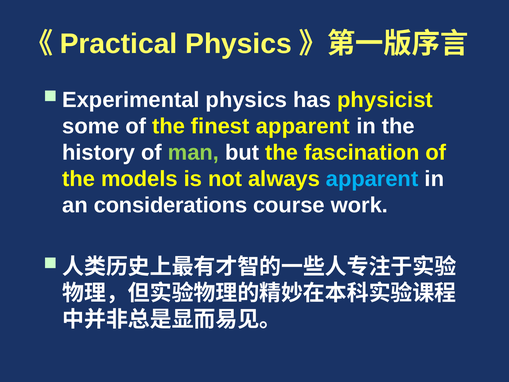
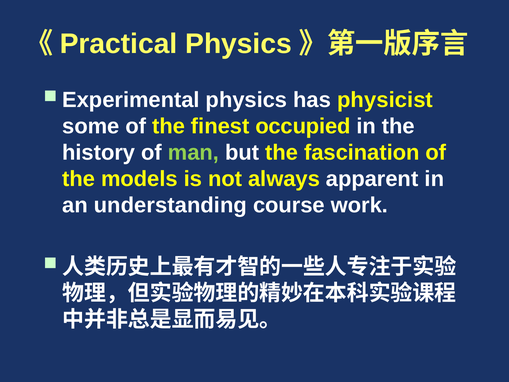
finest apparent: apparent -> occupied (303, 126)
apparent colour: light blue -> white (372, 179)
considerations: considerations -> understanding (170, 205)
